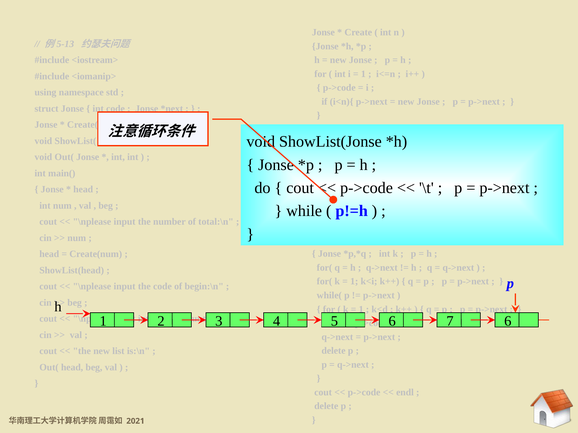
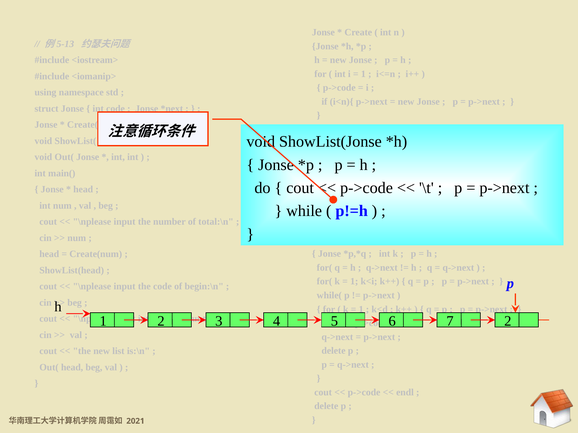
7 6: 6 -> 2 (508, 321)
